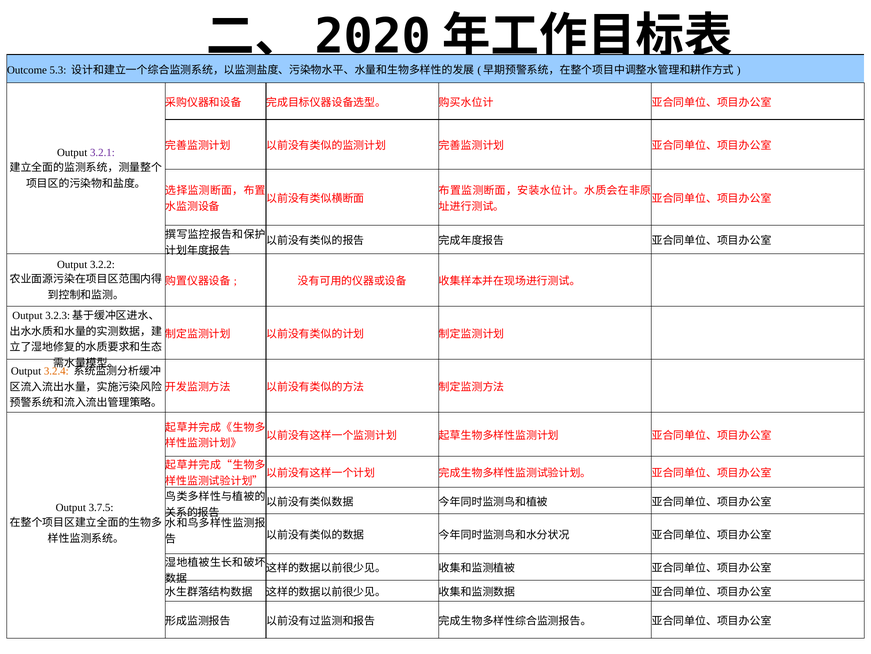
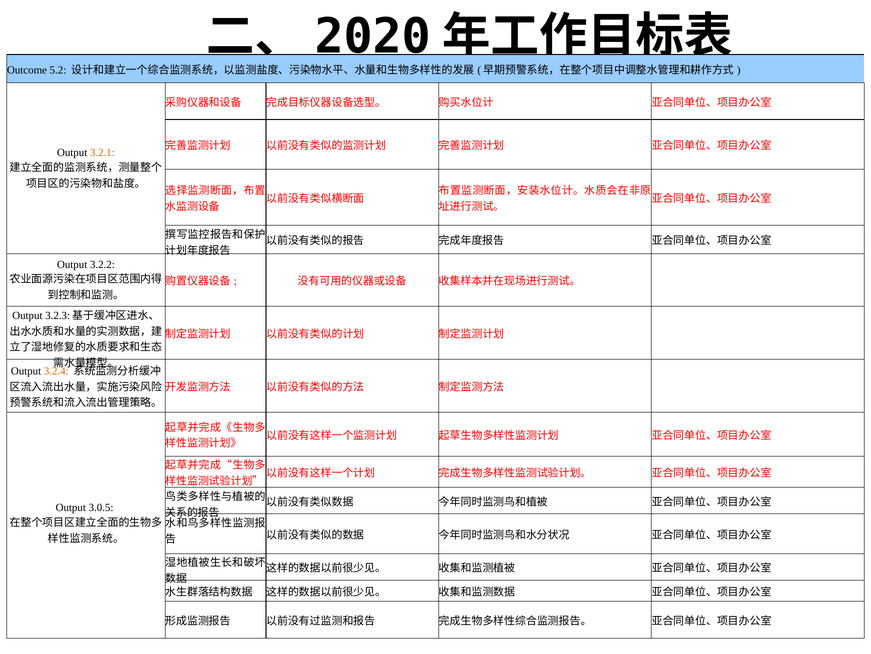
5.3: 5.3 -> 5.2 (58, 70)
3.2.1 colour: purple -> orange (102, 152)
3.7.5: 3.7.5 -> 3.0.5 (101, 507)
